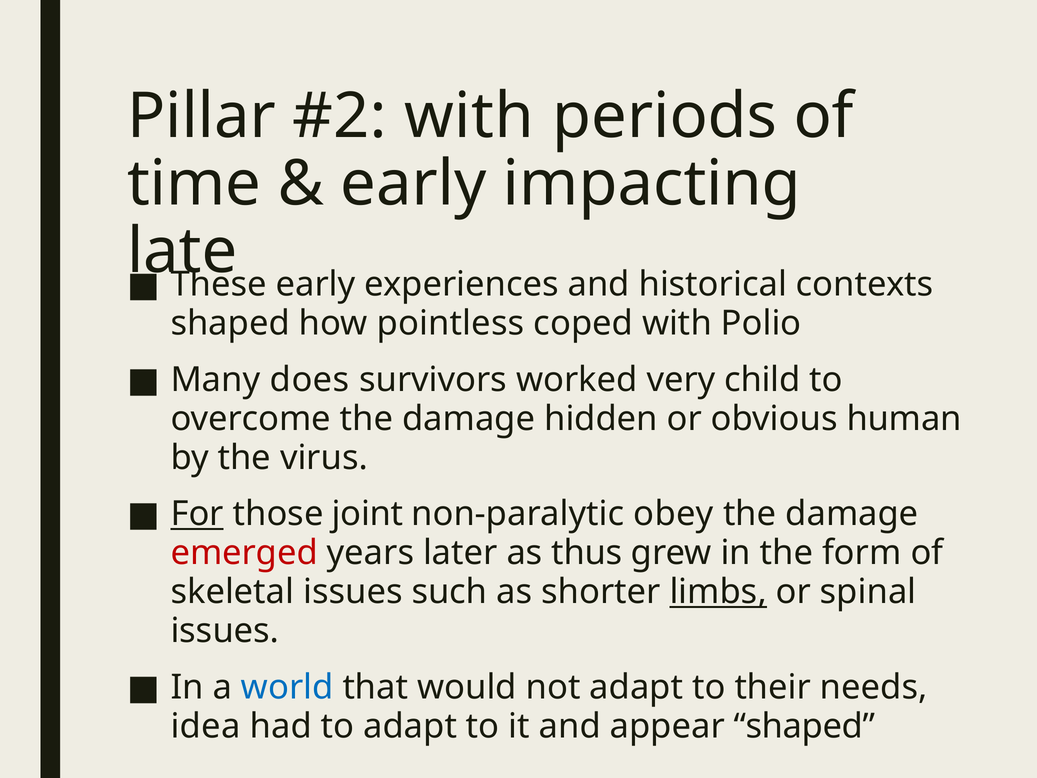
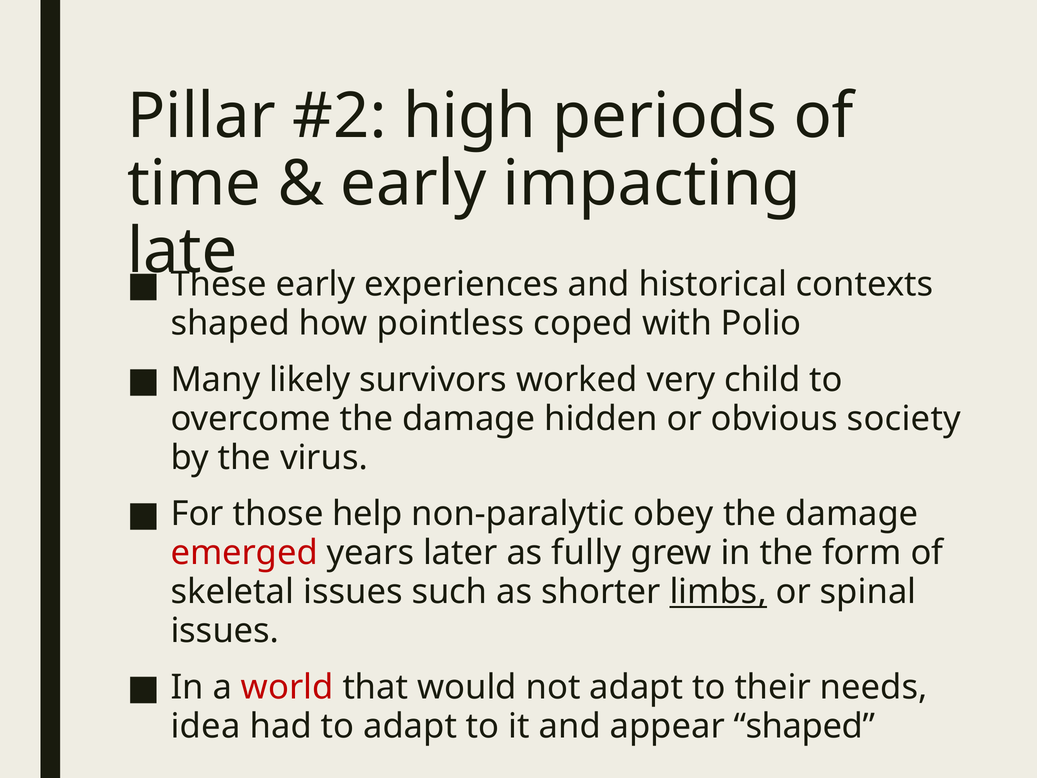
with: with -> high (470, 116)
does: does -> likely (310, 380)
human: human -> society (904, 418)
For underline: present -> none (197, 514)
joint: joint -> help (367, 514)
thus: thus -> fully (586, 553)
world colour: blue -> red (287, 687)
